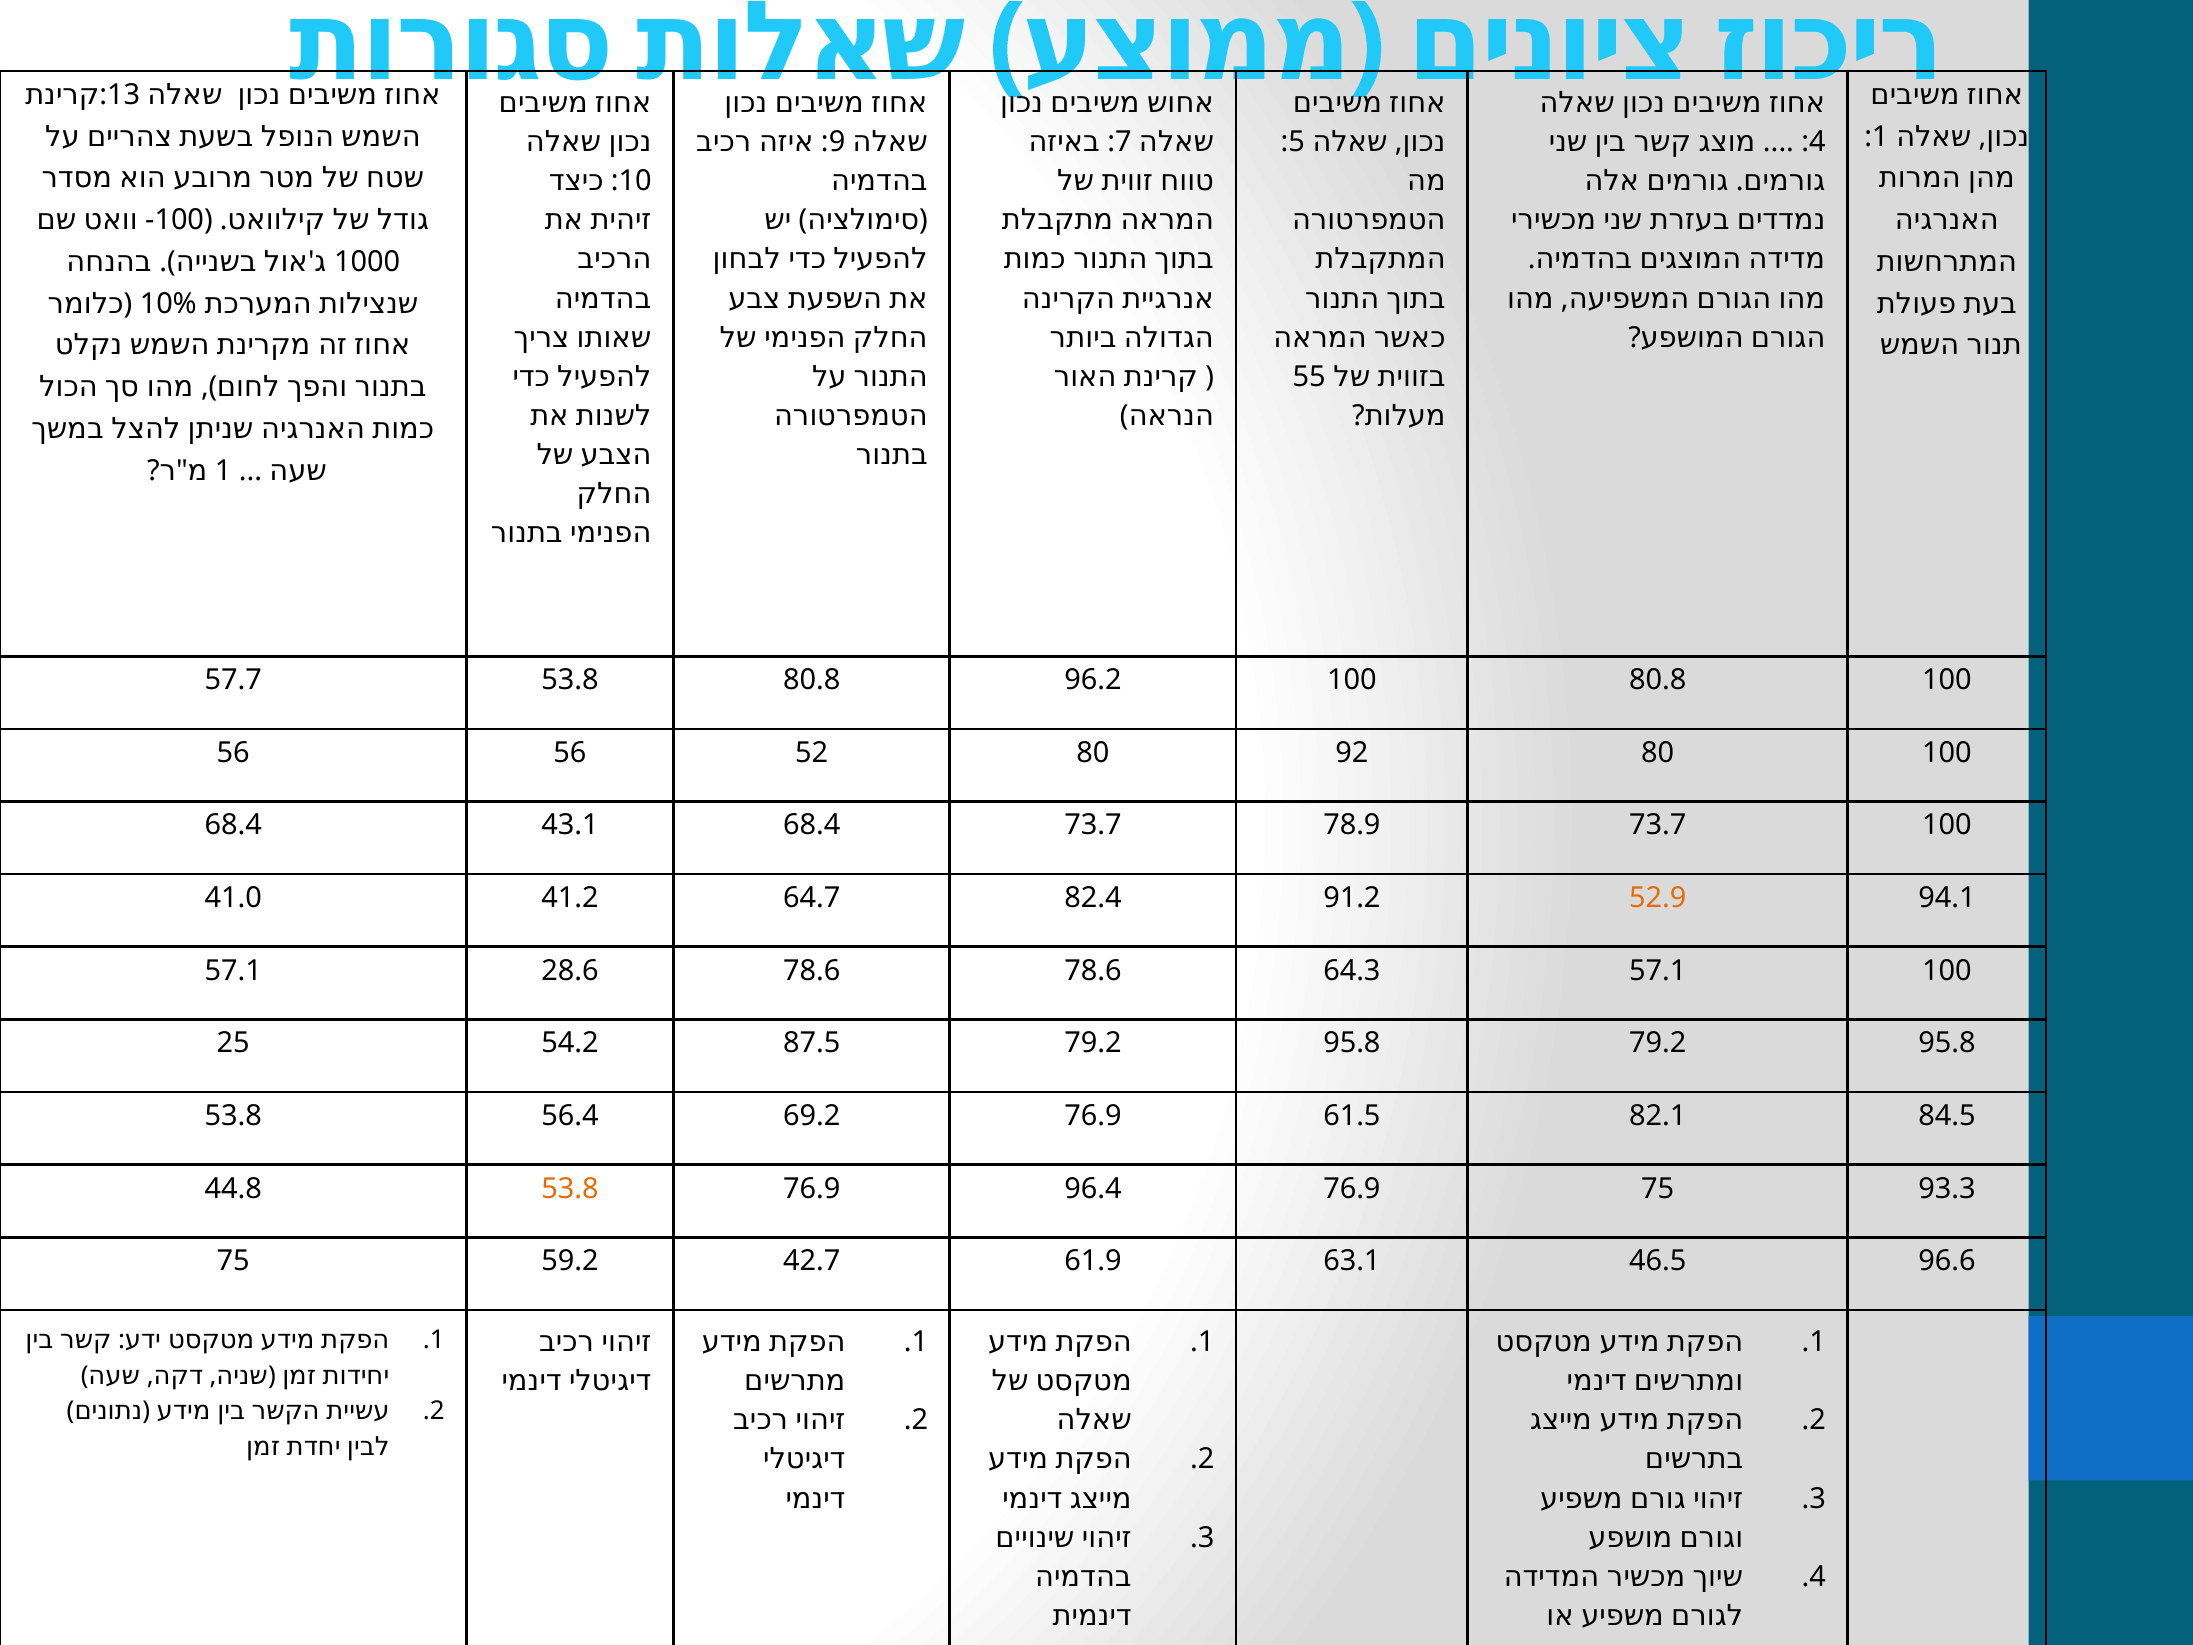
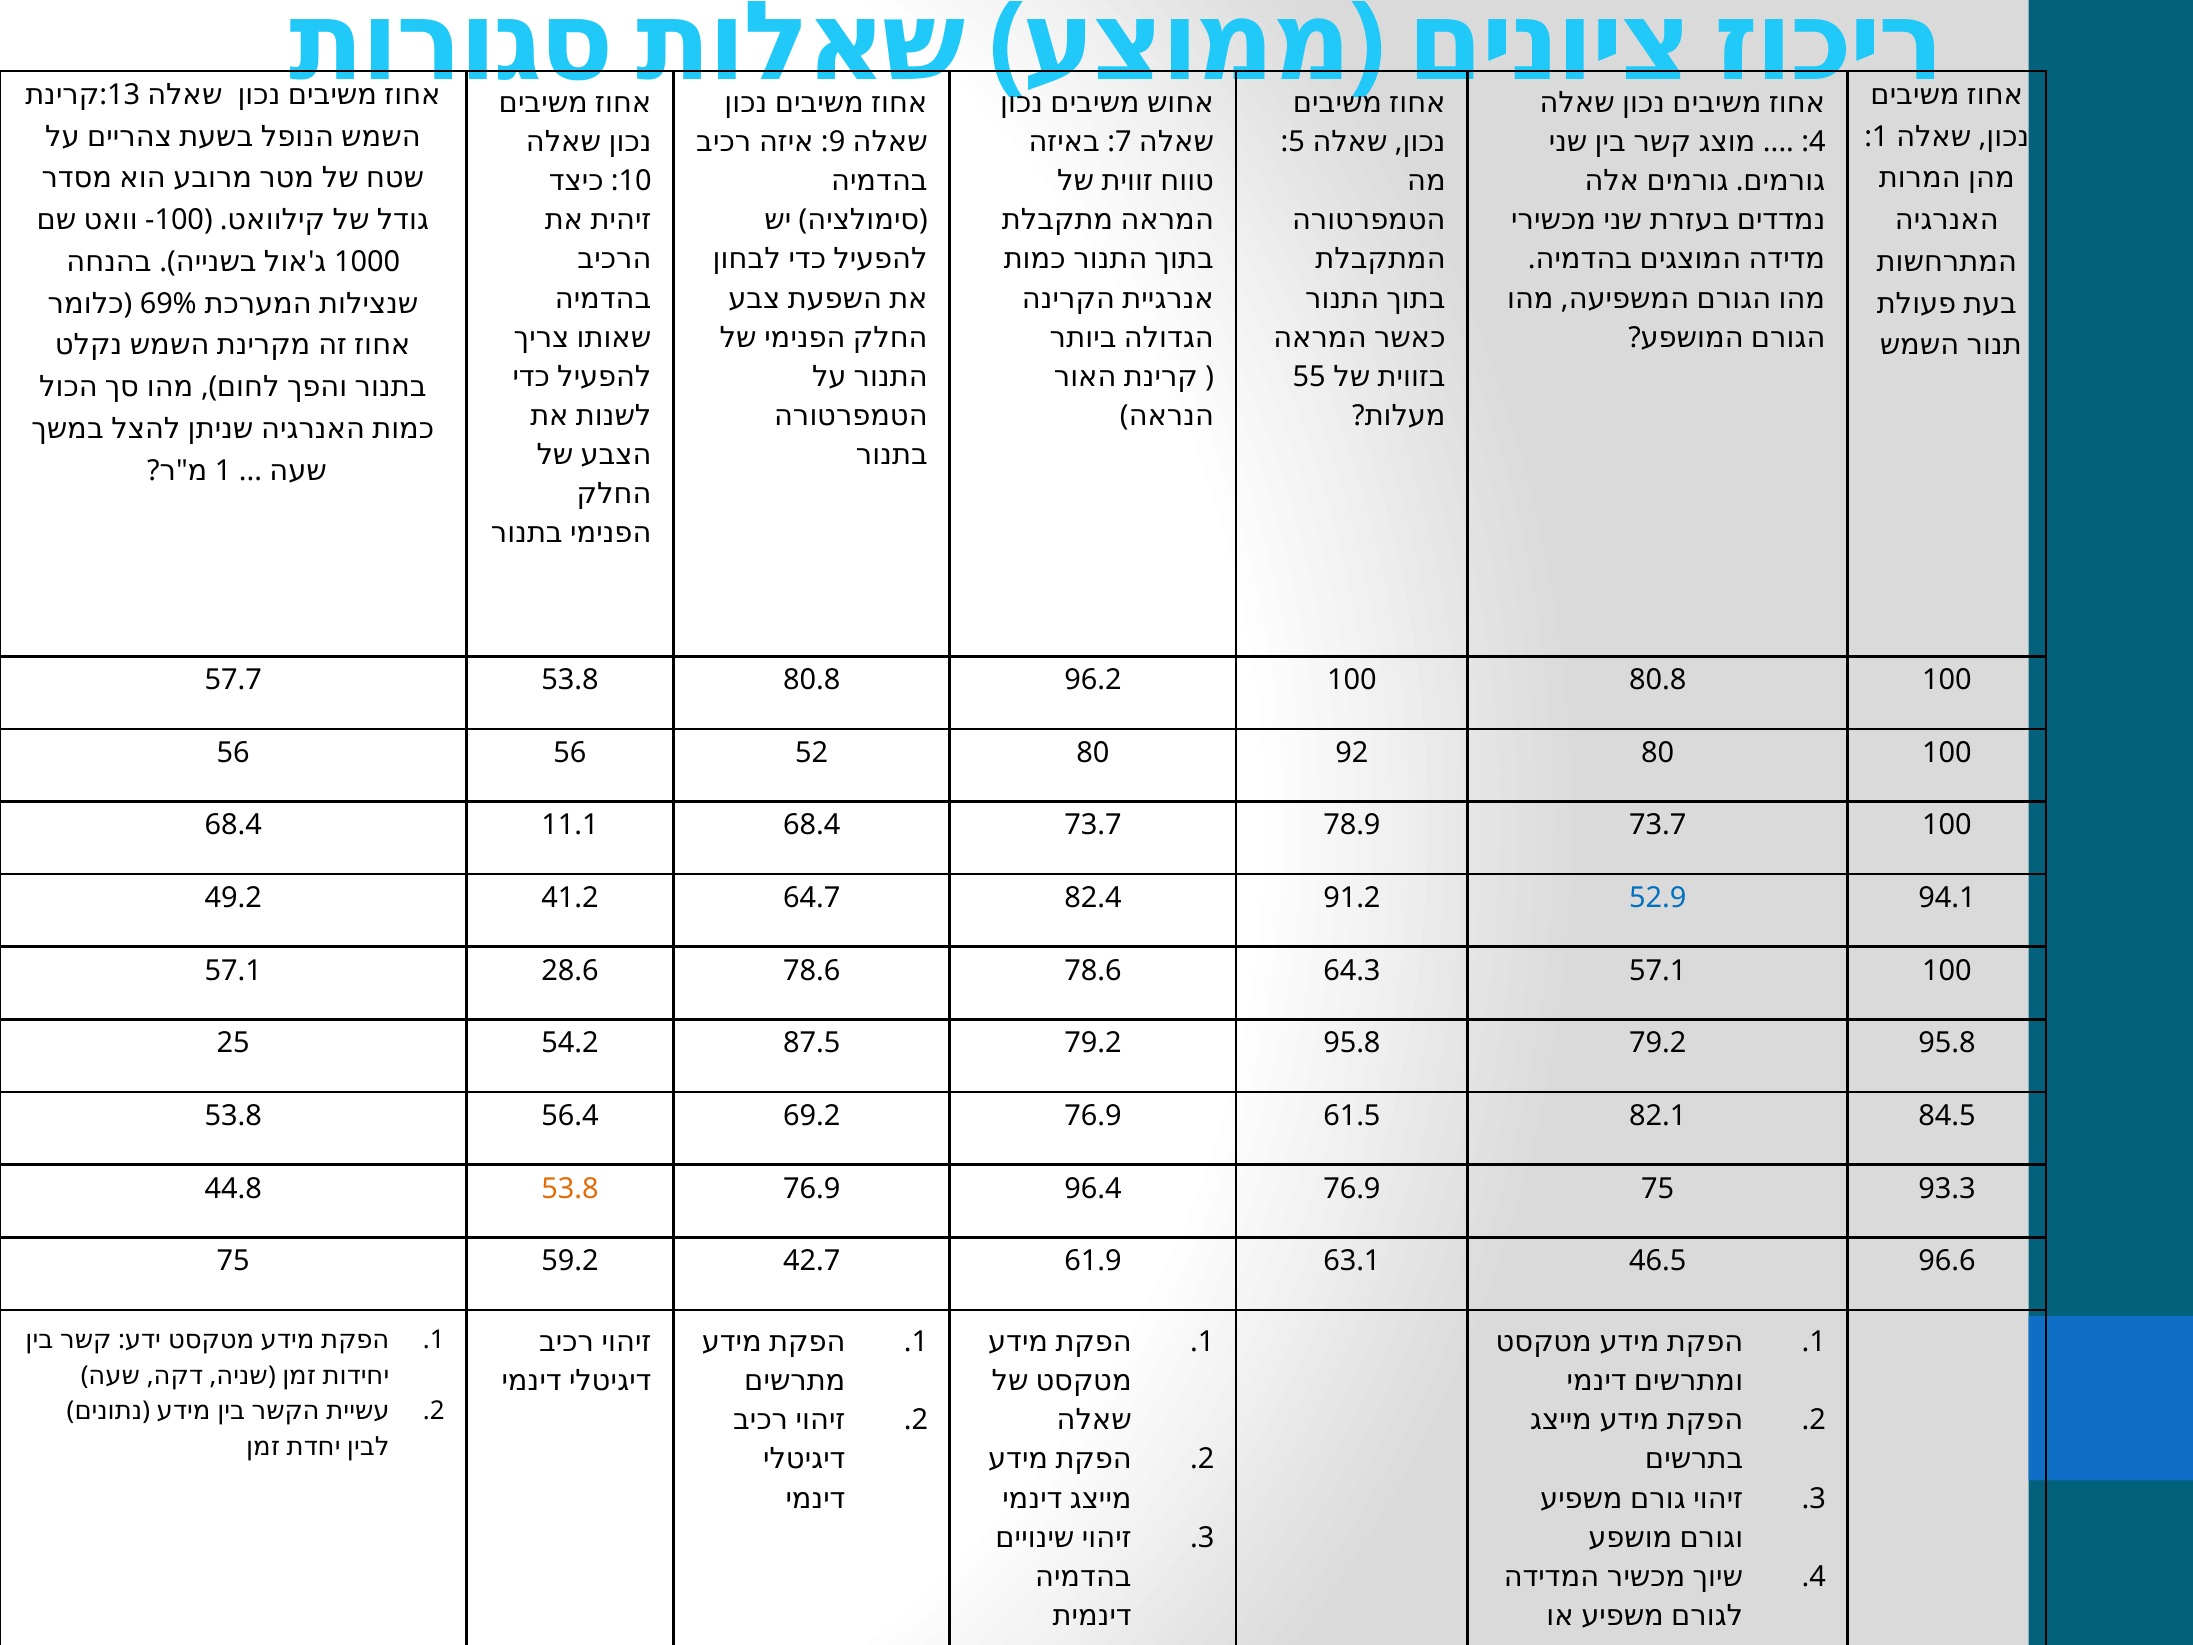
10%: 10% -> 69% (168, 304)
43.1: 43.1 -> 11.1 (570, 825)
41.0: 41.0 -> 49.2 (233, 898)
52.9 colour: orange -> blue (1658, 898)
